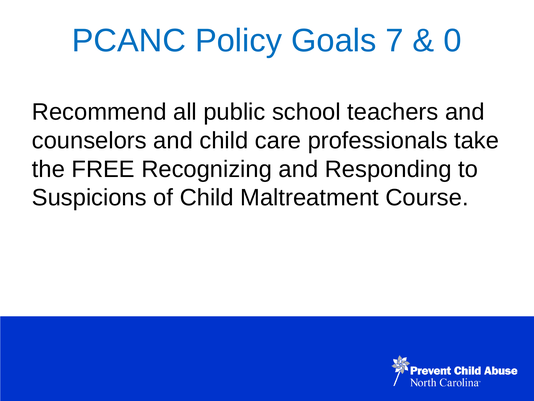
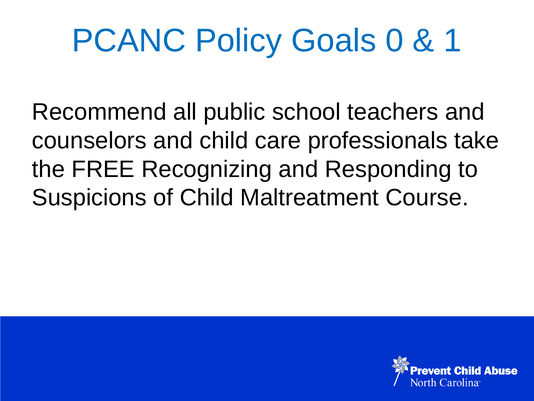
7: 7 -> 0 (394, 41)
0: 0 -> 1 (452, 41)
